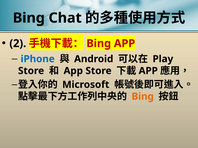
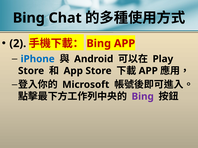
Bing colour: orange -> purple (143, 97)
